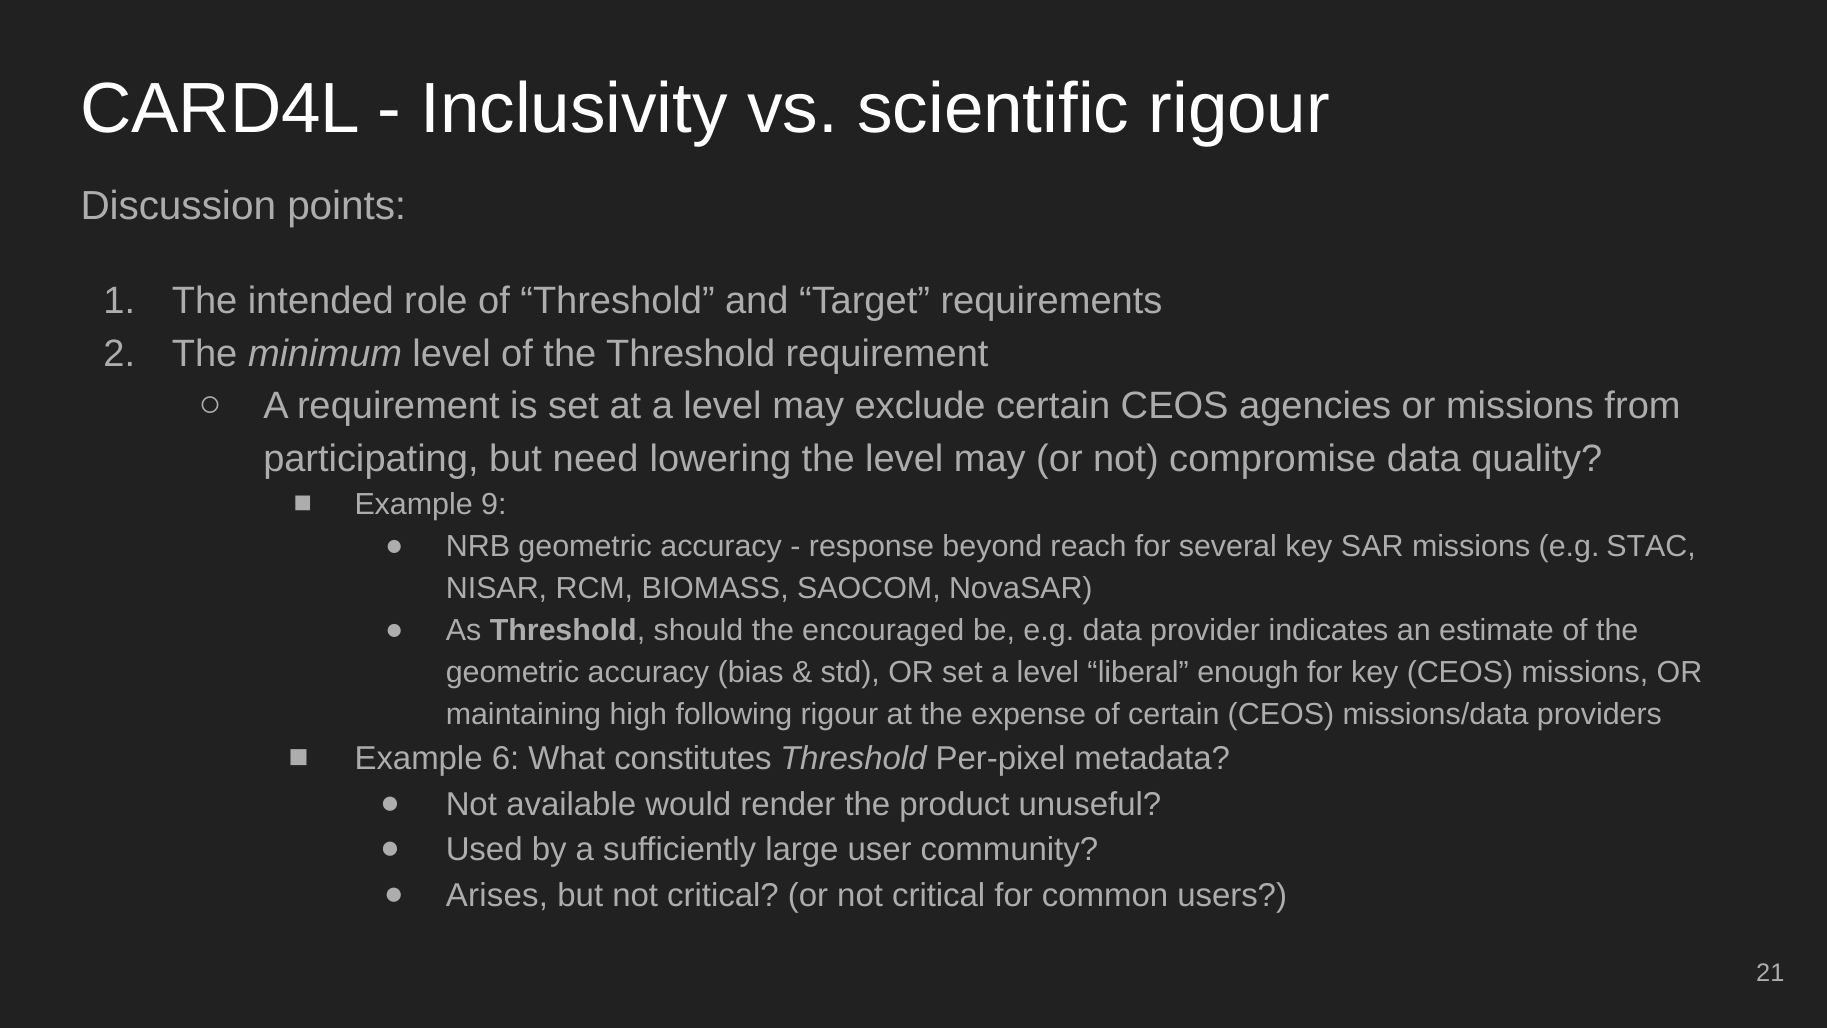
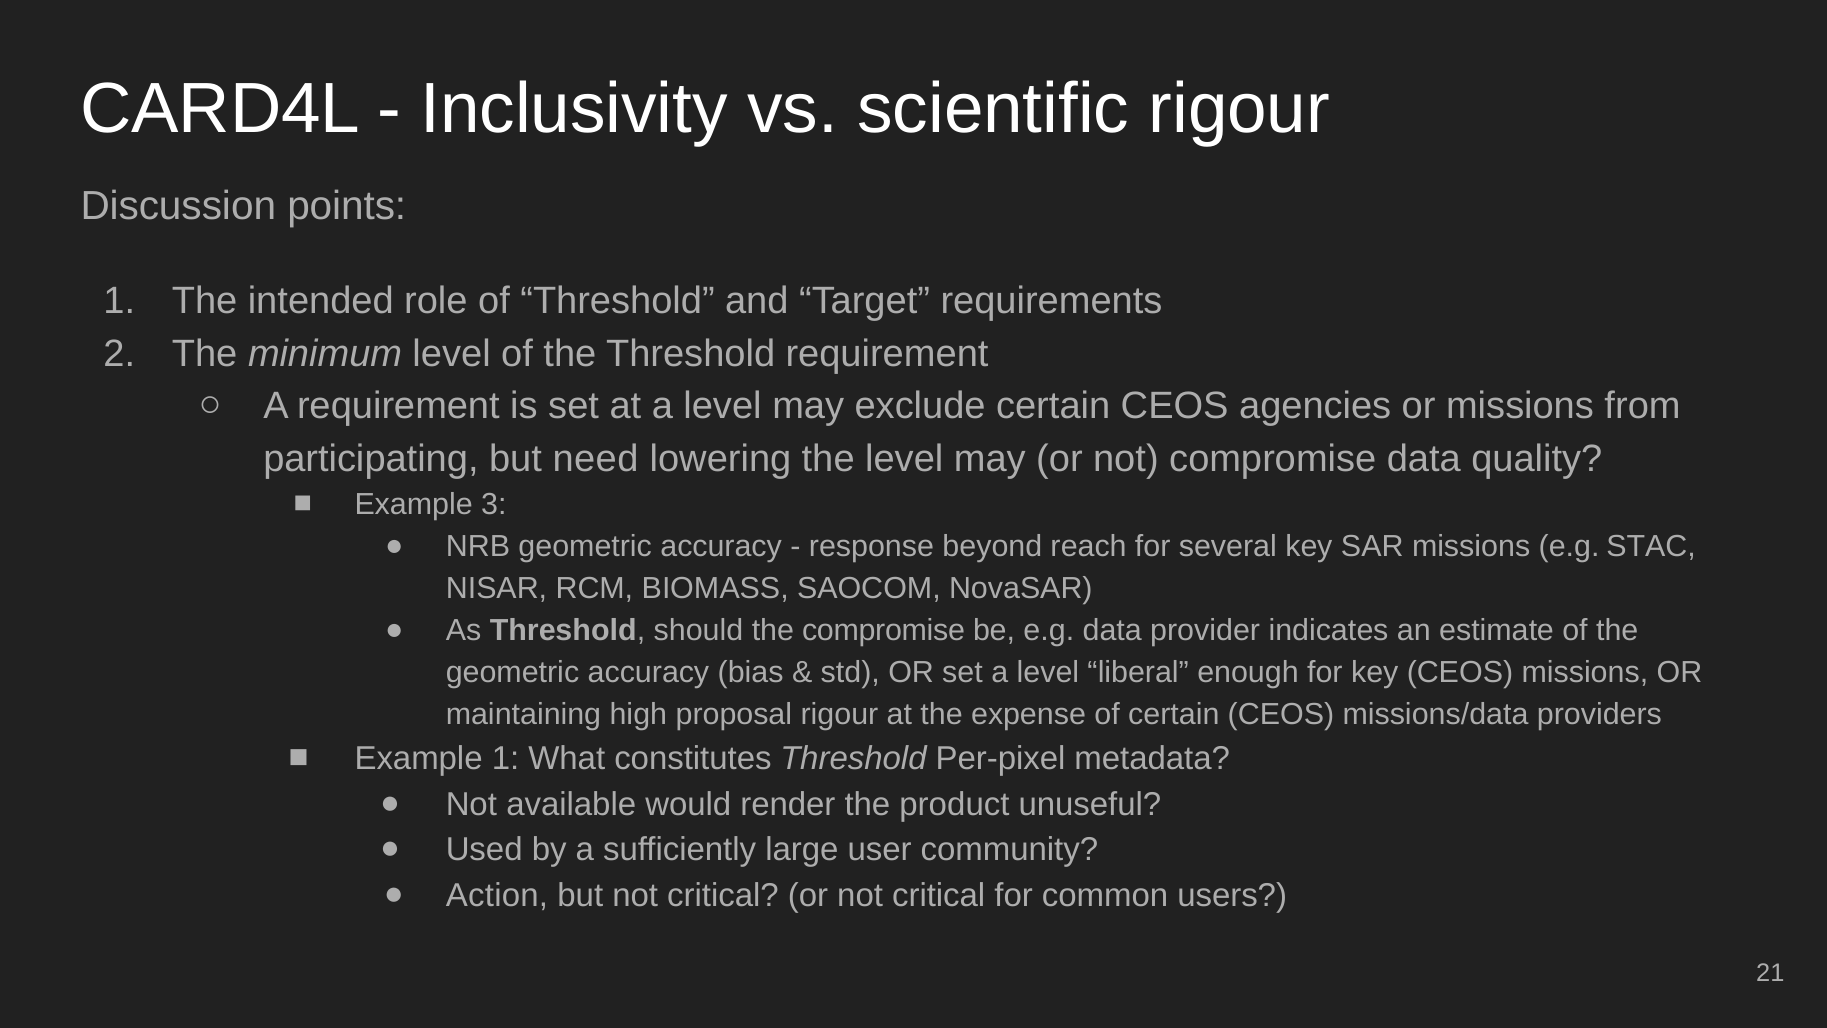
9: 9 -> 3 (494, 504)
the encouraged: encouraged -> compromise (883, 630)
following: following -> proposal (734, 715)
Example 6: 6 -> 1 (505, 759)
Arises: Arises -> Action (497, 895)
